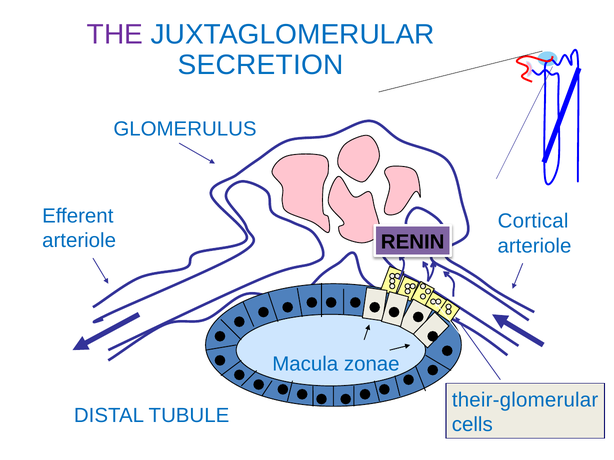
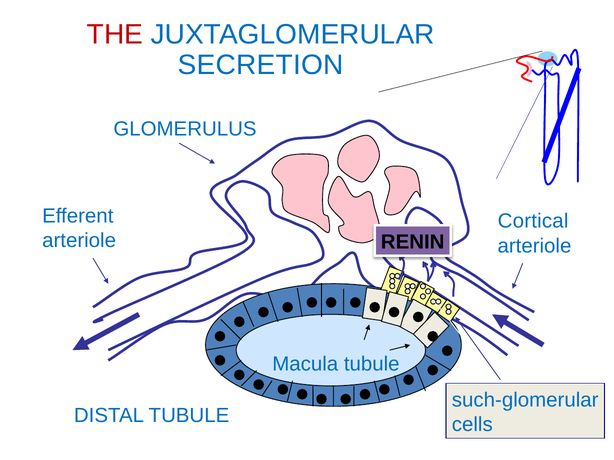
THE colour: purple -> red (115, 35)
Macula zonae: zonae -> tubule (372, 365)
their-glomerular: their-glomerular -> such-glomerular (525, 400)
